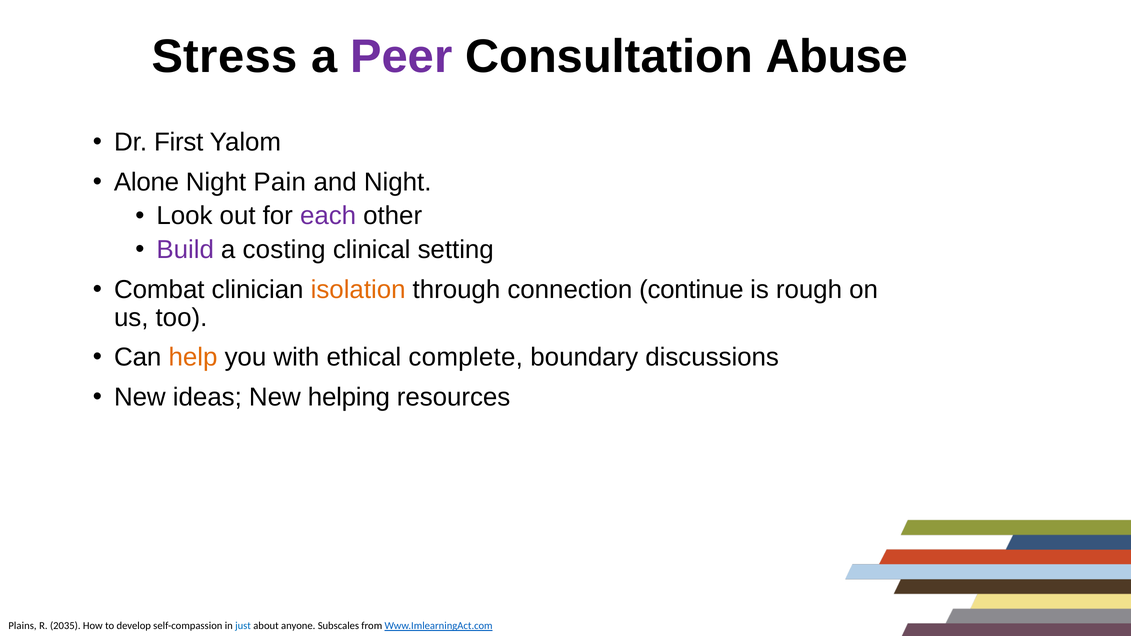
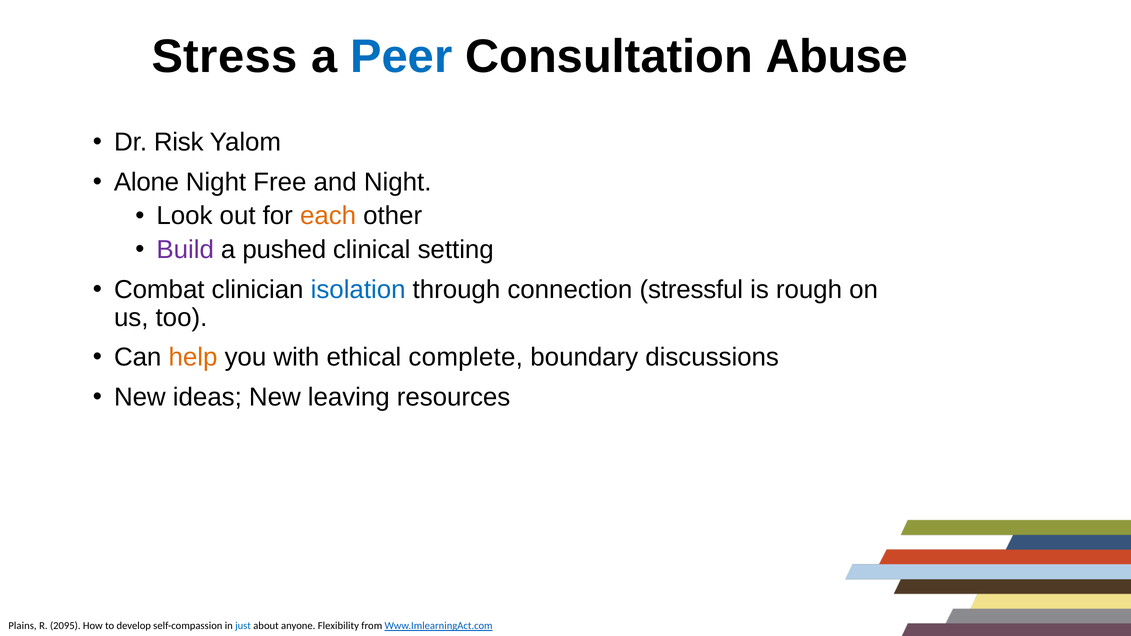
Peer colour: purple -> blue (401, 57)
First: First -> Risk (179, 142)
Pain: Pain -> Free (280, 182)
each colour: purple -> orange (328, 216)
costing: costing -> pushed (284, 250)
isolation colour: orange -> blue (358, 290)
continue: continue -> stressful (691, 290)
helping: helping -> leaving (349, 397)
2035: 2035 -> 2095 (65, 626)
Subscales: Subscales -> Flexibility (338, 626)
